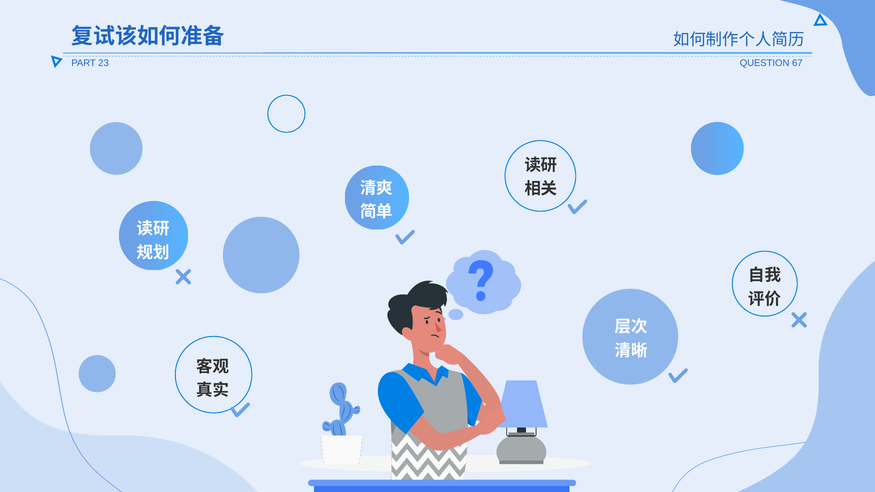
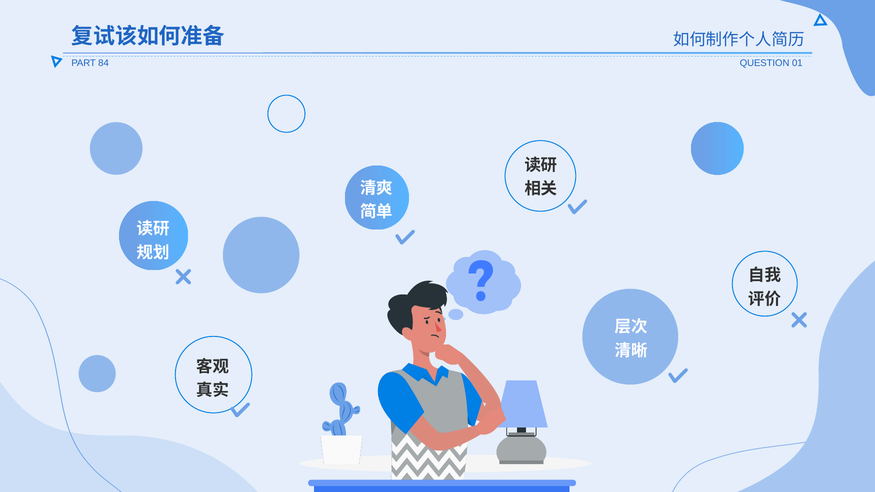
23: 23 -> 84 (104, 63)
67: 67 -> 01 (797, 63)
